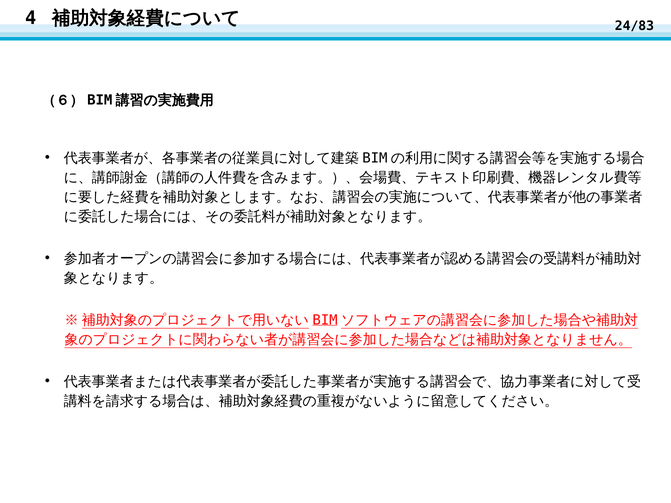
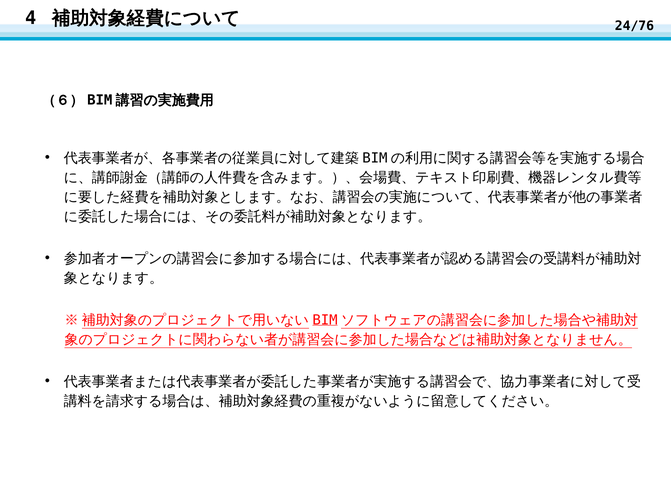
24/83: 24/83 -> 24/76 (634, 26)
